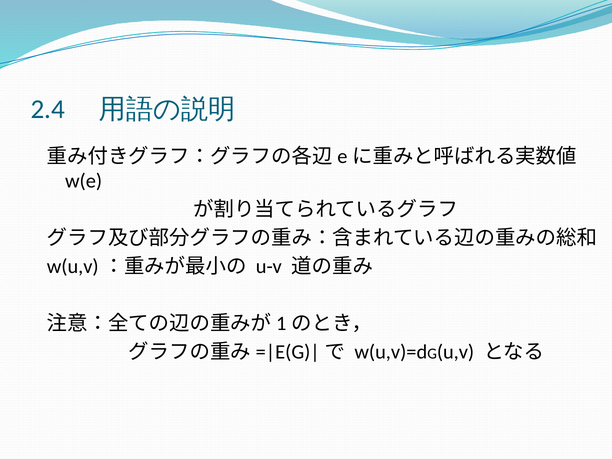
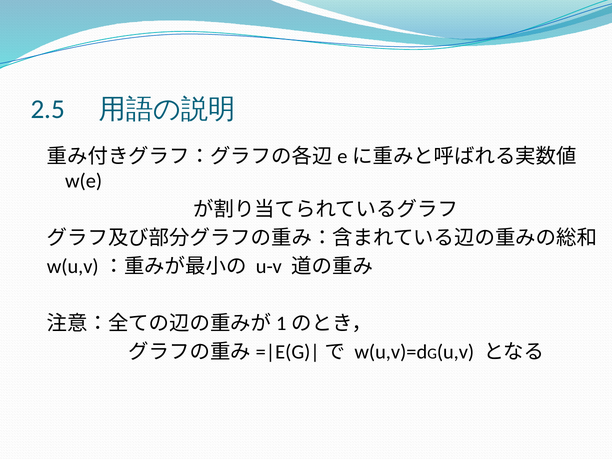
2.4: 2.4 -> 2.5 (48, 109)
